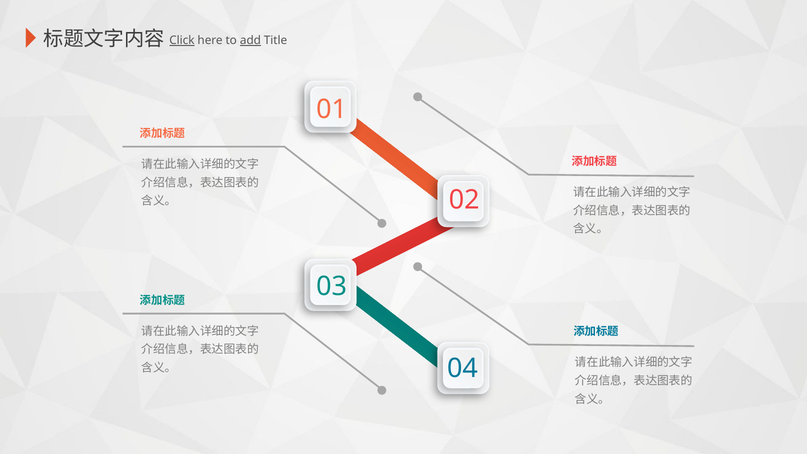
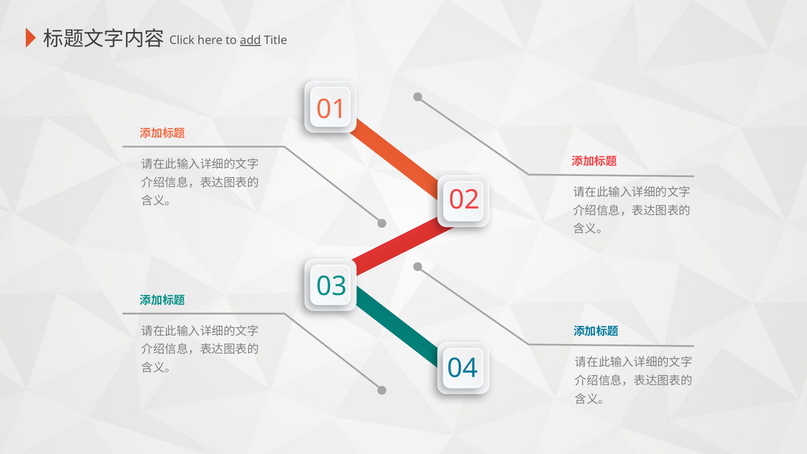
Click underline: present -> none (182, 41)
